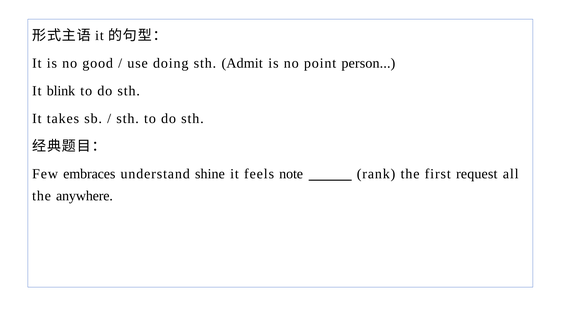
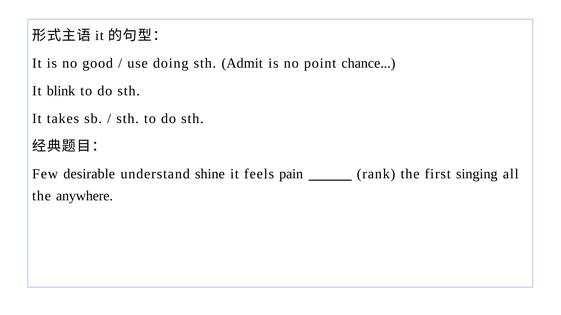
person: person -> chance (368, 63)
embraces: embraces -> desirable (89, 174)
note: note -> pain (291, 174)
request: request -> singing (477, 174)
